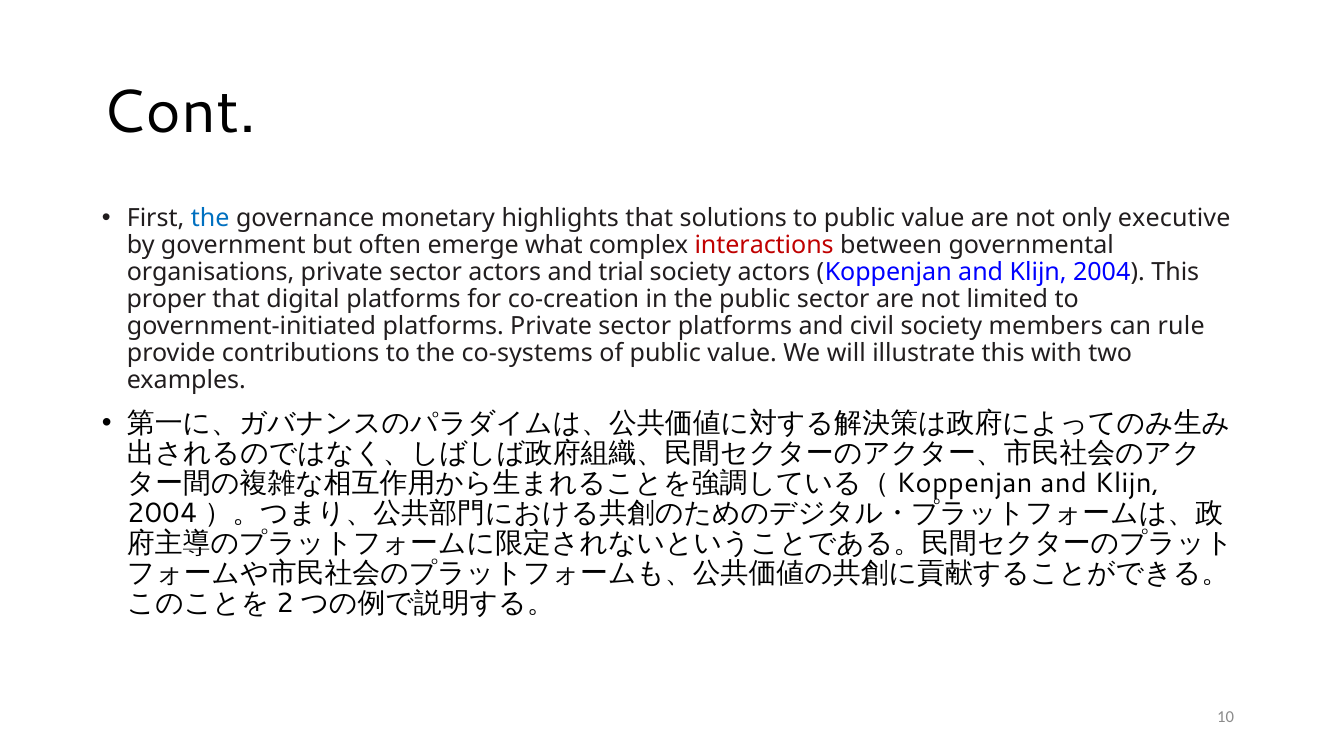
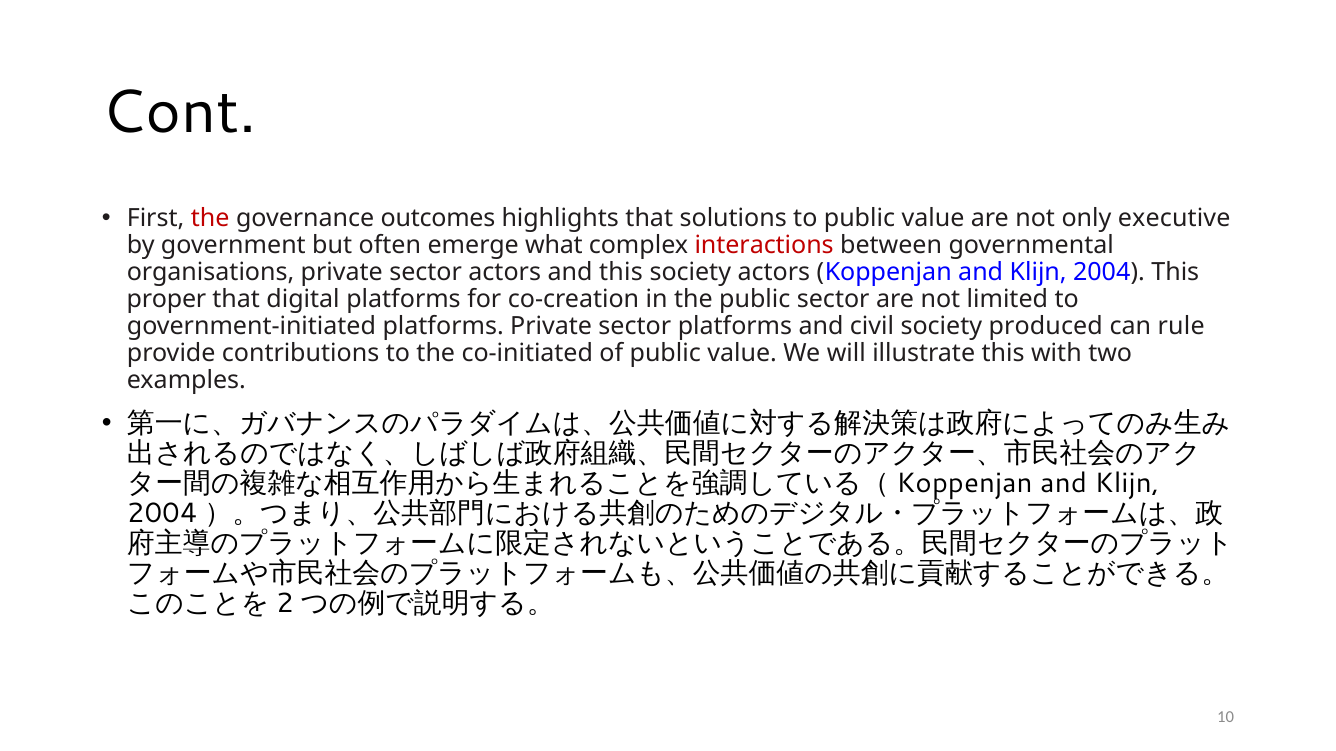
the colour: blue -> red (210, 218)
monetary: monetary -> outcomes (438, 218)
and trial: trial -> this (621, 273)
members: members -> produced (1046, 327)
co-systems: co-systems -> co-initiated (527, 354)
